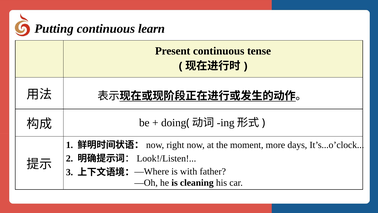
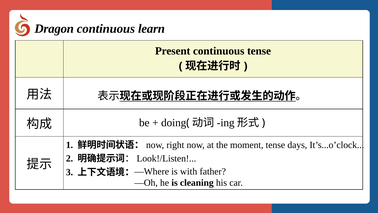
Putting: Putting -> Dragon (54, 29)
moment more: more -> tense (275, 145)
